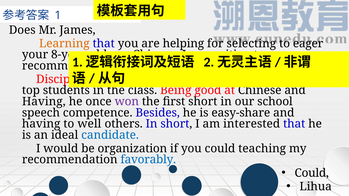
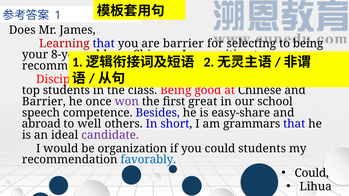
Learning colour: orange -> red (64, 44)
are helping: helping -> barrier (183, 44)
to eager: eager -> being (308, 44)
Having: Having -> Barrier (44, 102)
first short: short -> great (203, 102)
having: having -> abroad (41, 124)
interested: interested -> grammars (252, 124)
candidate colour: blue -> purple (110, 135)
could teaching: teaching -> students (262, 149)
